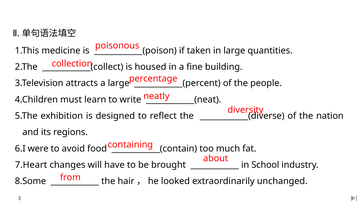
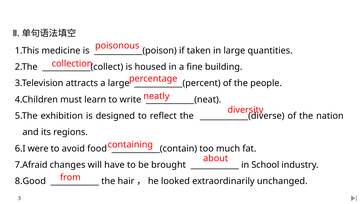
7.Heart: 7.Heart -> 7.Afraid (31, 165)
8.Some: 8.Some -> 8.Good (30, 181)
